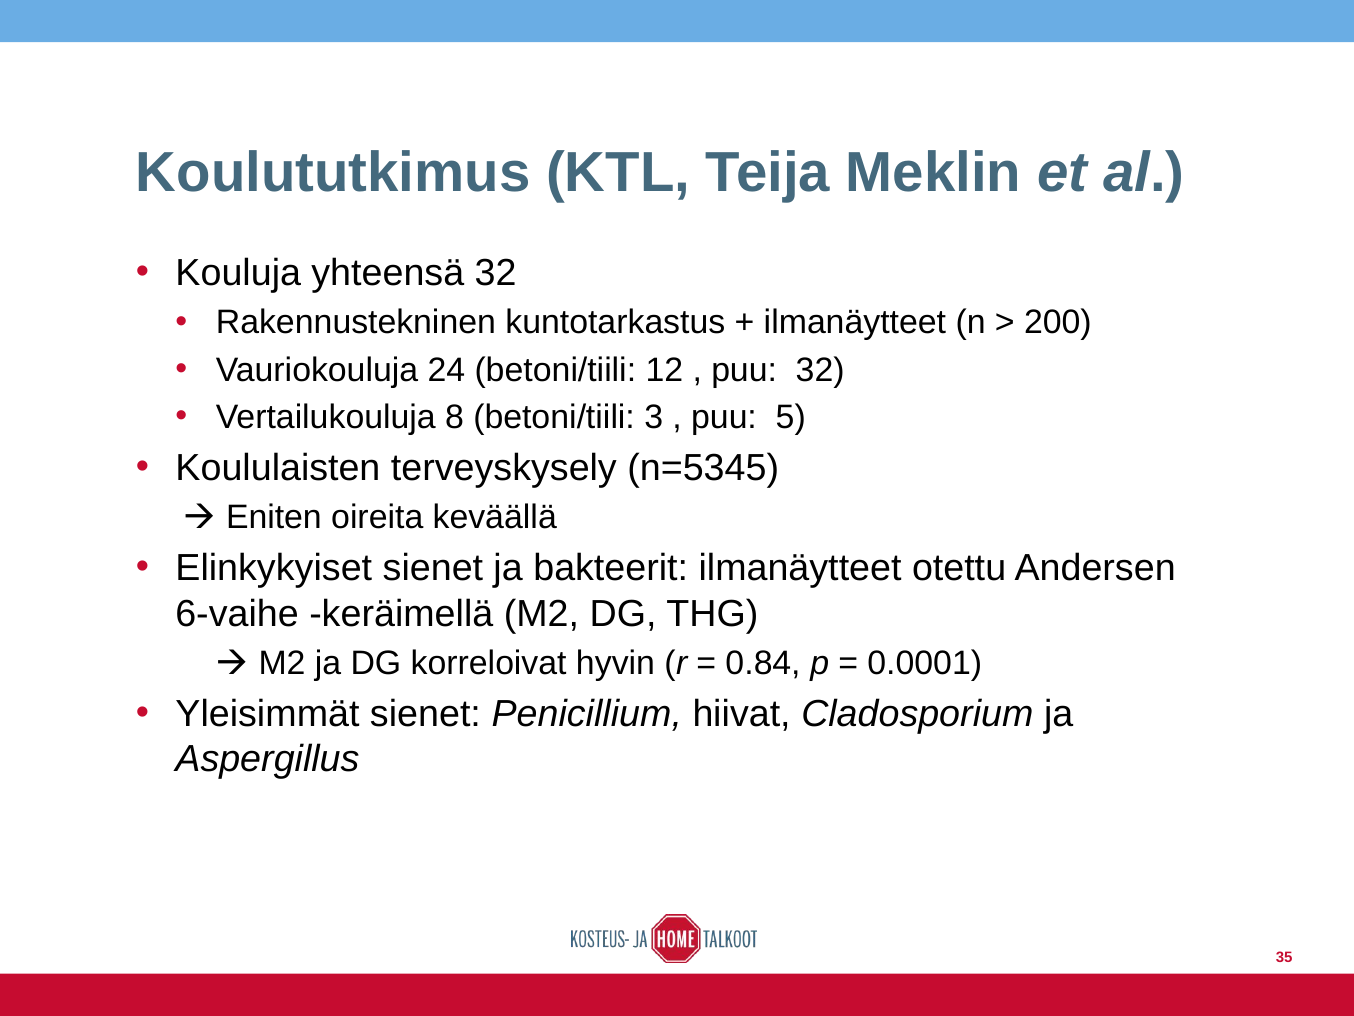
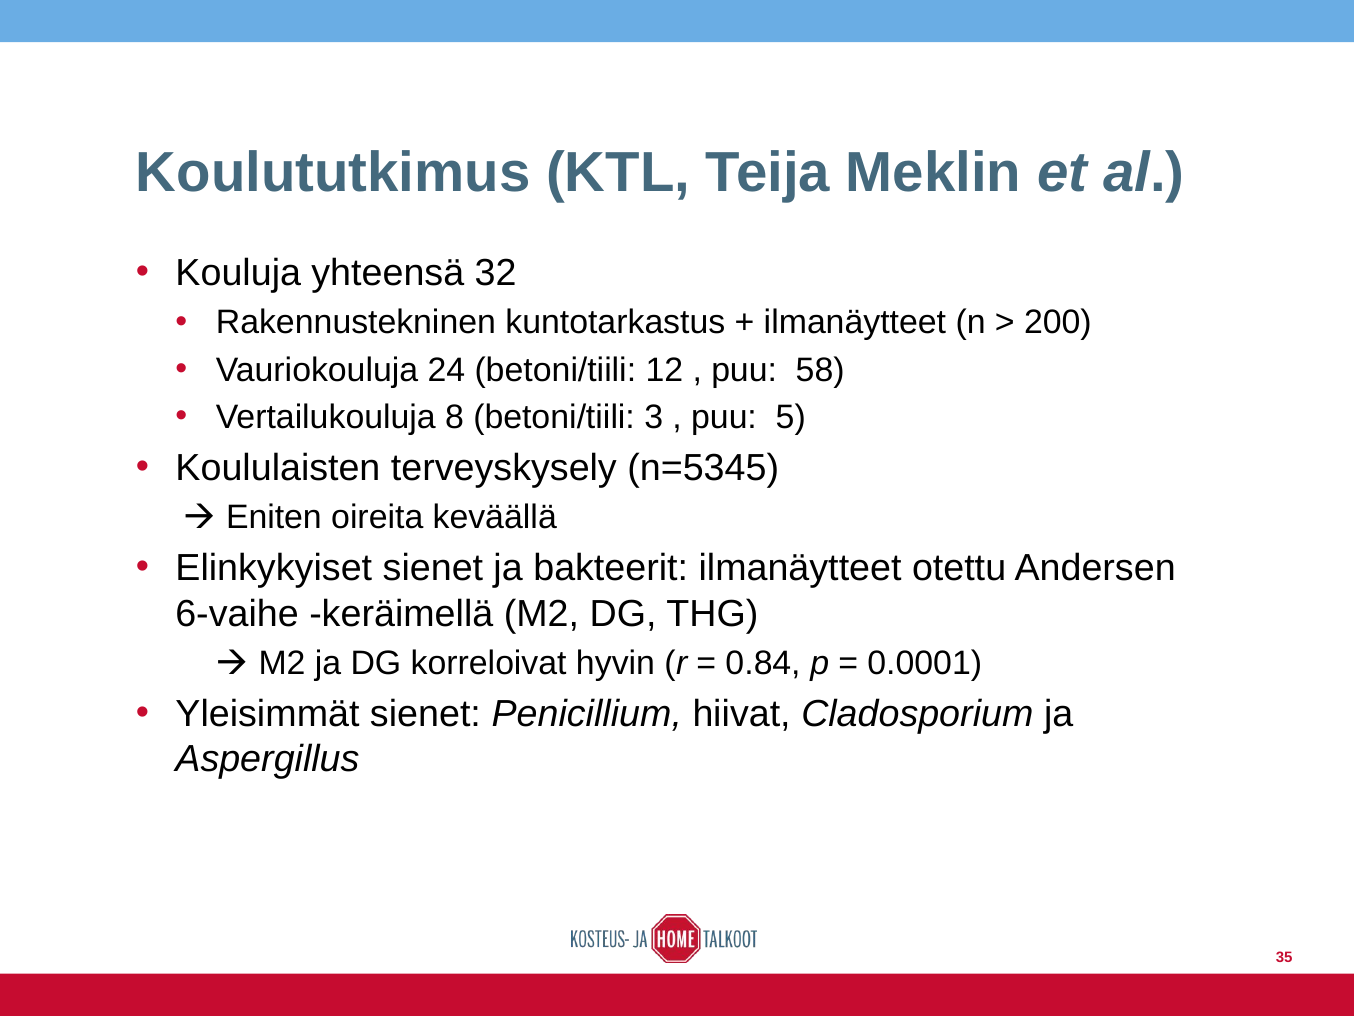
puu 32: 32 -> 58 (820, 370)
